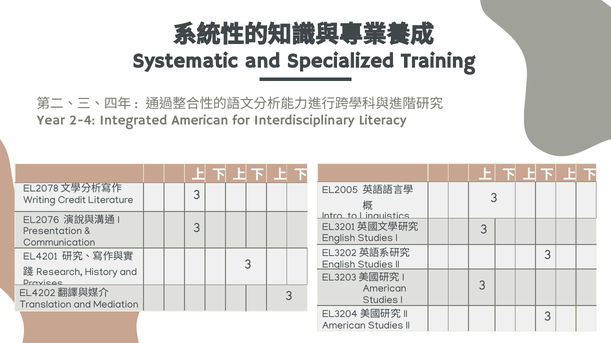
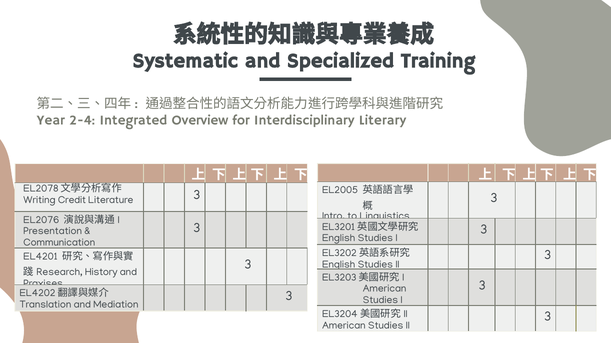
Integrated American: American -> Overview (200, 121)
Literacy: Literacy -> Literary (383, 121)
